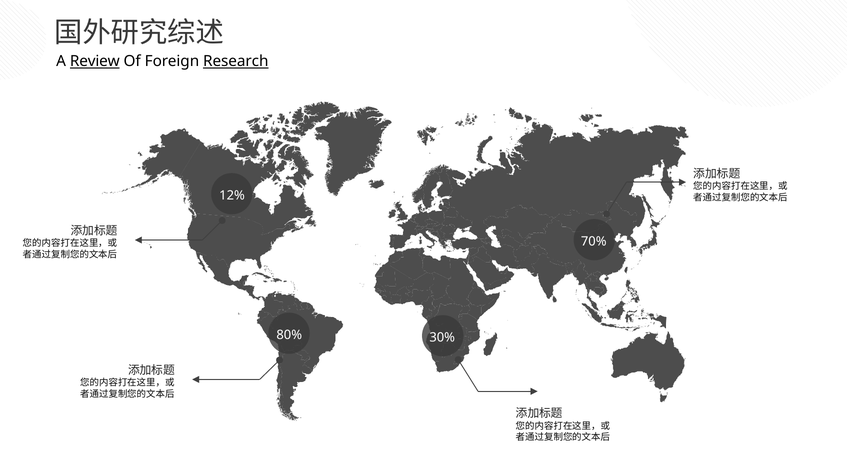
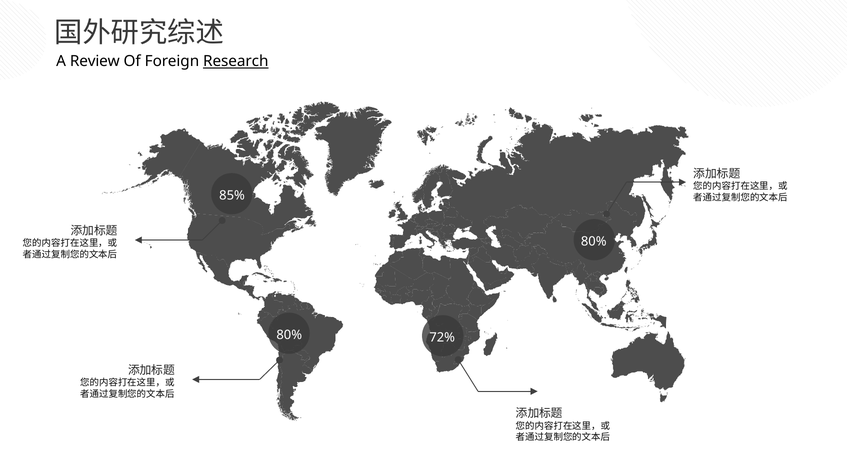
Review underline: present -> none (95, 61)
12%: 12% -> 85% (232, 196)
70%: 70% -> 80% (594, 242)
30%: 30% -> 72% (442, 338)
